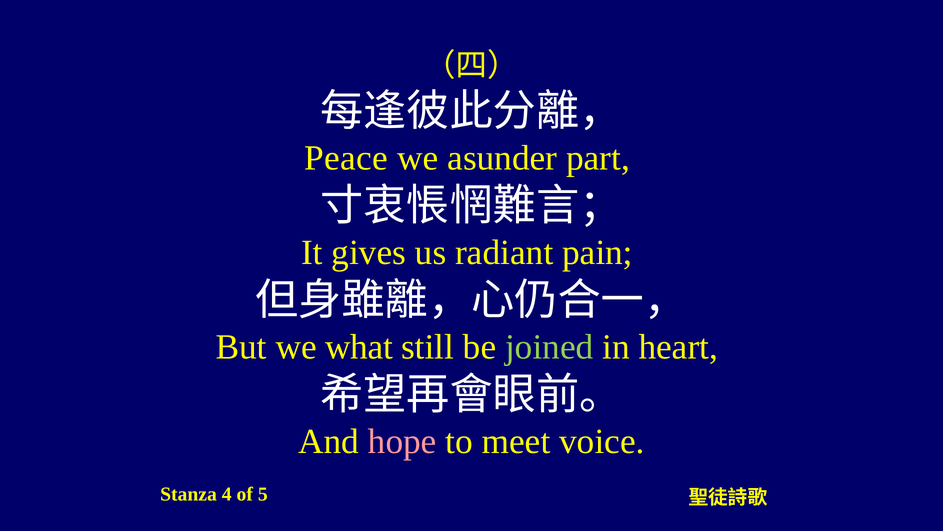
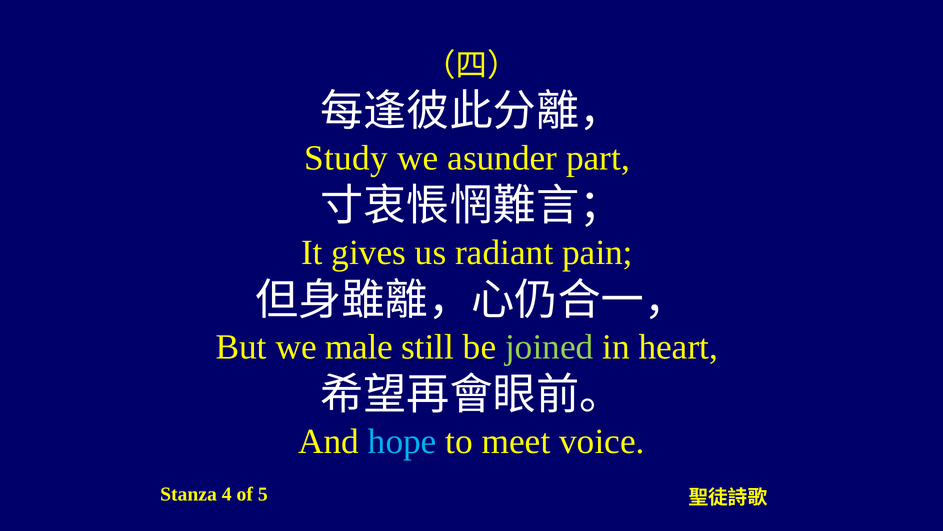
Peace: Peace -> Study (346, 158)
what: what -> male (359, 347)
hope colour: pink -> light blue (402, 441)
